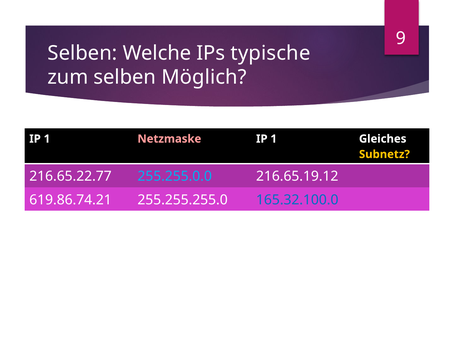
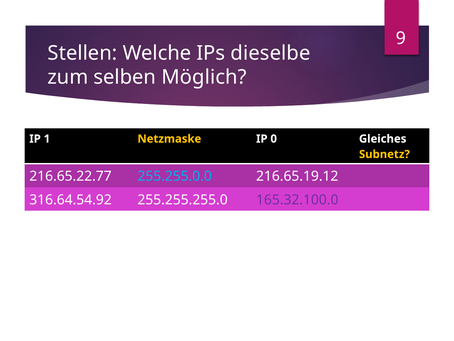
Selben: Selben -> Stellen (82, 53)
typische: typische -> dieselbe (271, 53)
Netzmaske colour: pink -> yellow (169, 139)
1: 1 -> 0 (274, 139)
619.86.74.21: 619.86.74.21 -> 316.64.54.92 (71, 199)
165.32.100.0 colour: blue -> purple (297, 199)
